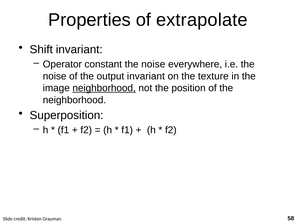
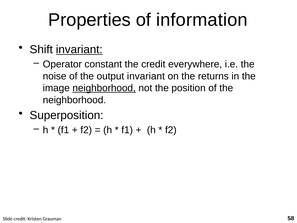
extrapolate: extrapolate -> information (202, 20)
invariant underline: none -> present (79, 49)
noise: noise -> credit (153, 64)
texture: texture -> returns (213, 76)
